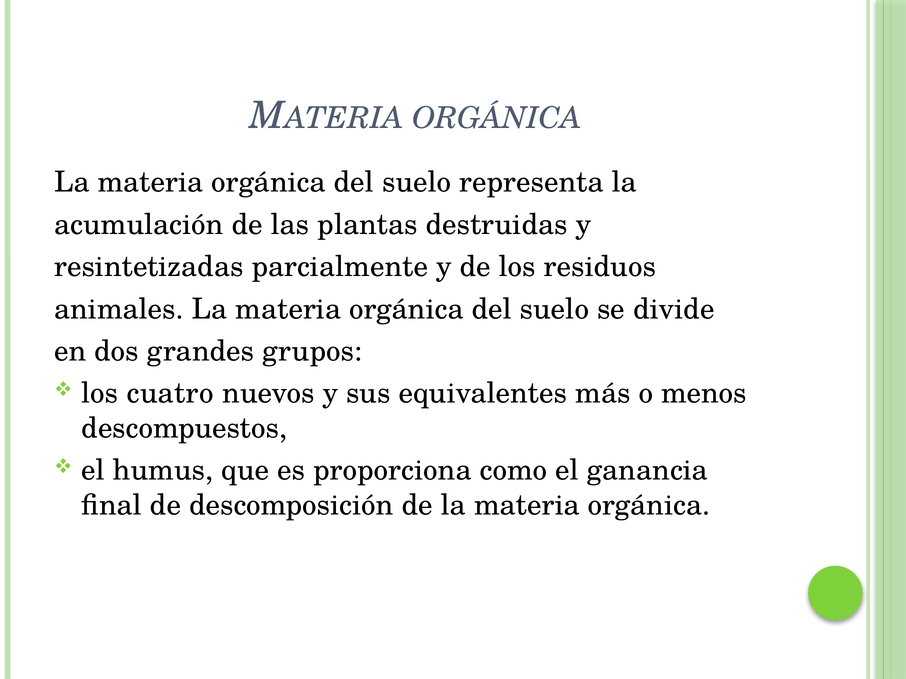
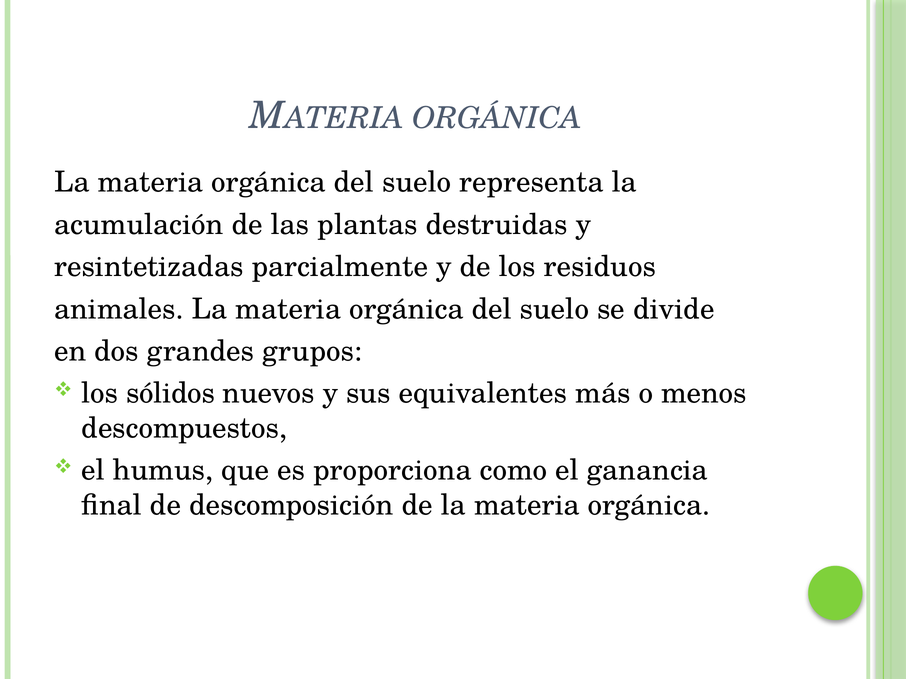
cuatro: cuatro -> sólidos (170, 394)
